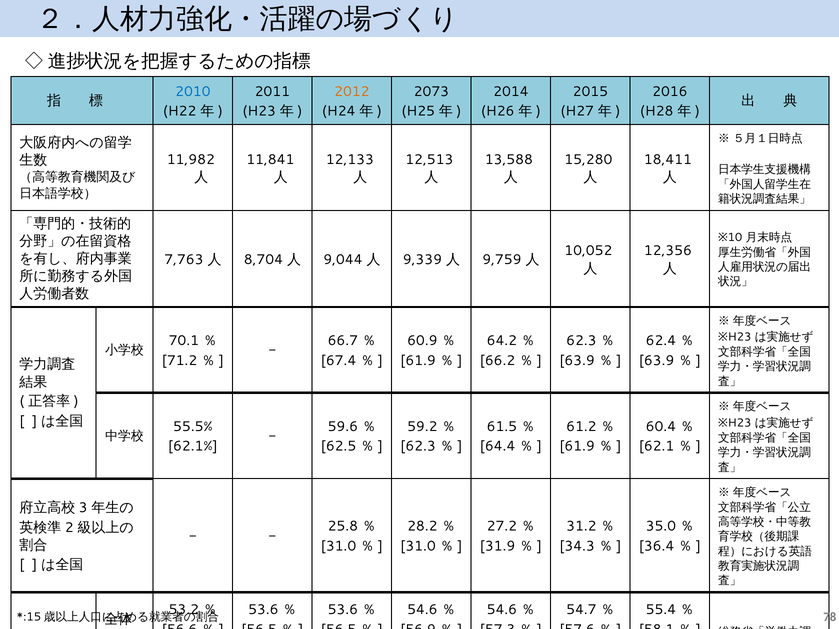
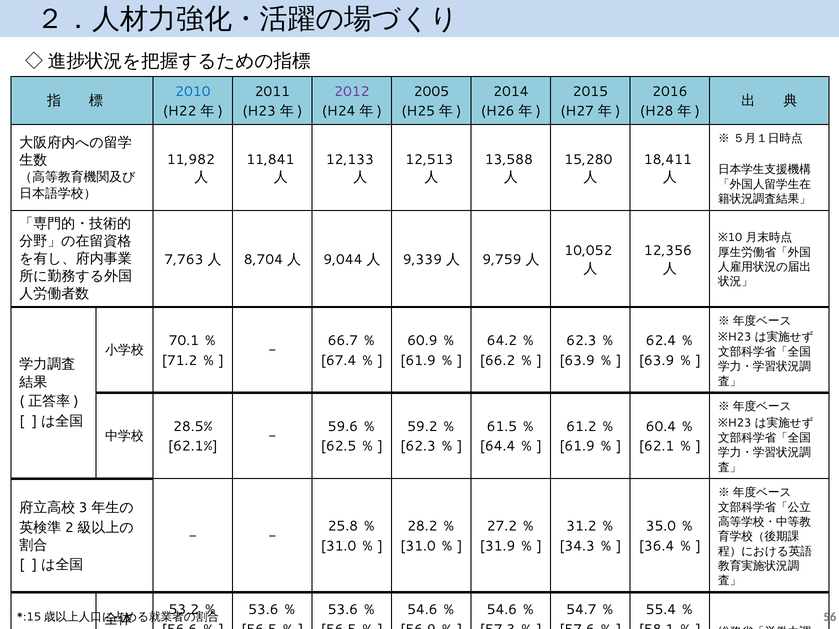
2012 colour: orange -> purple (352, 92)
2073: 2073 -> 2005 (431, 92)
55.5%: 55.5% -> 28.5% (193, 427)
78: 78 -> 56 (830, 617)
